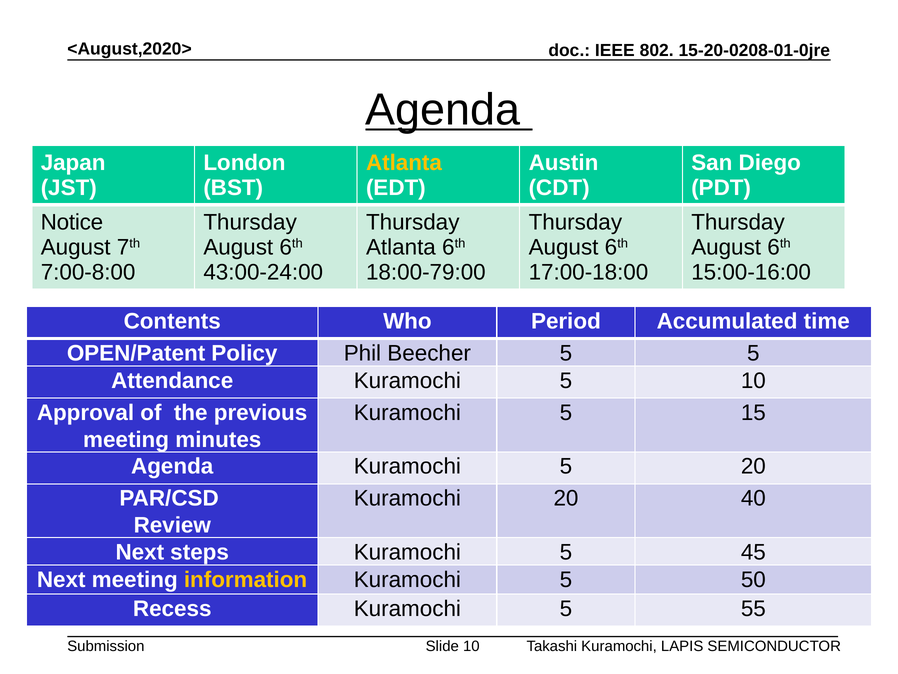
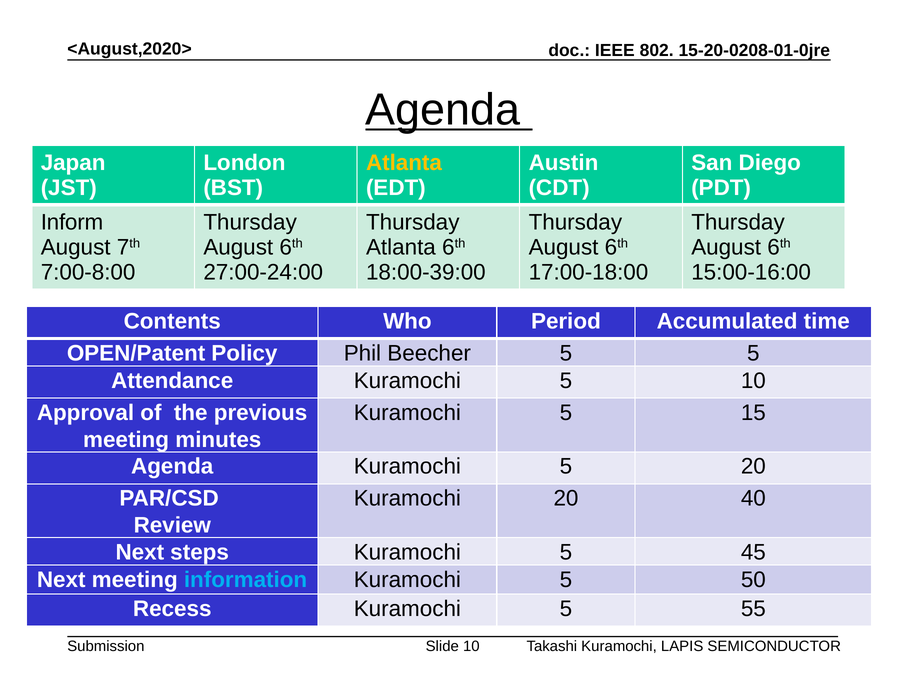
Notice: Notice -> Inform (72, 222)
43:00-24:00: 43:00-24:00 -> 27:00-24:00 (263, 272)
18:00-79:00: 18:00-79:00 -> 18:00-39:00 (426, 272)
information colour: yellow -> light blue (246, 579)
